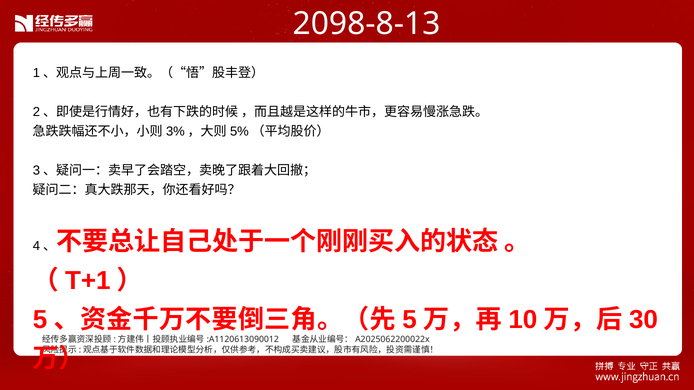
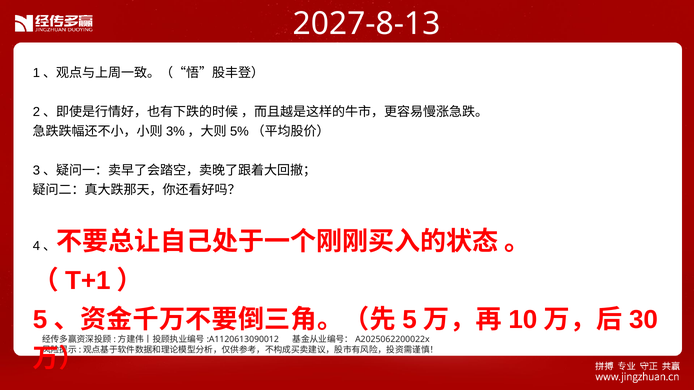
2098-8-13: 2098-8-13 -> 2027-8-13 (366, 24)
